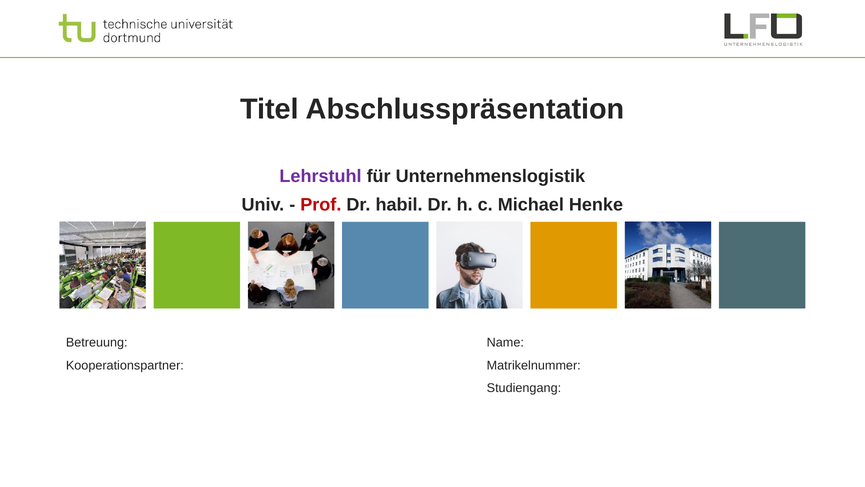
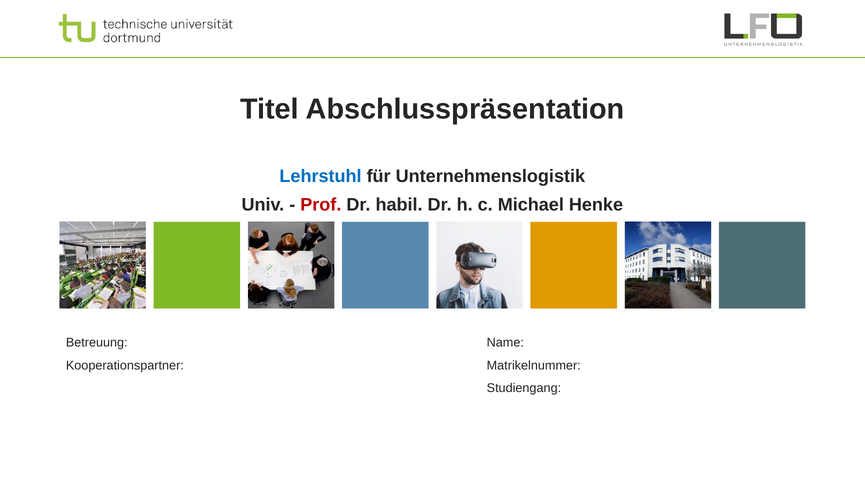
Lehrstuhl colour: purple -> blue (321, 176)
